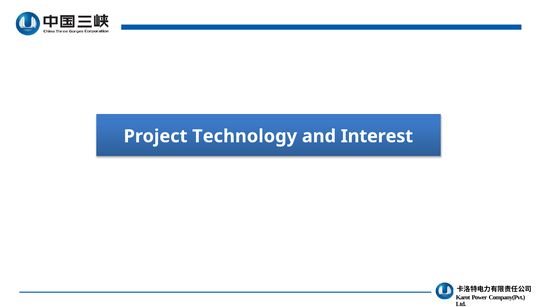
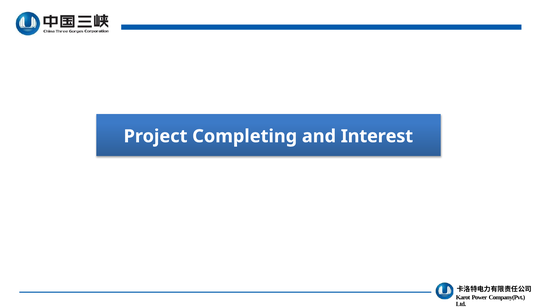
Technology: Technology -> Completing (245, 136)
